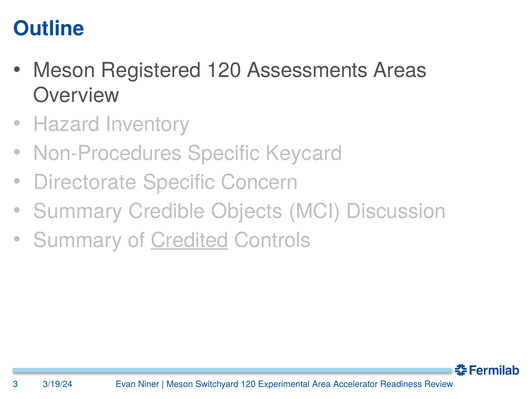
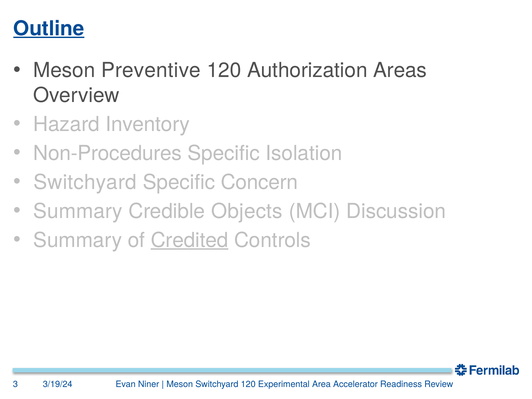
Outline underline: none -> present (49, 29)
Registered: Registered -> Preventive (151, 70)
Assessments: Assessments -> Authorization (307, 70)
Keycard: Keycard -> Isolation (304, 153)
Directorate: Directorate -> Switchyard (85, 182)
